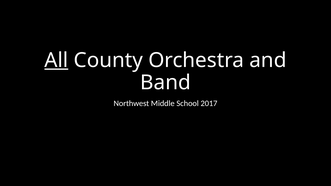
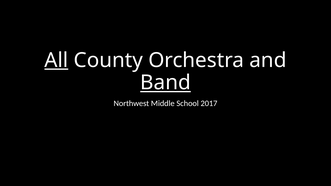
Band underline: none -> present (165, 83)
